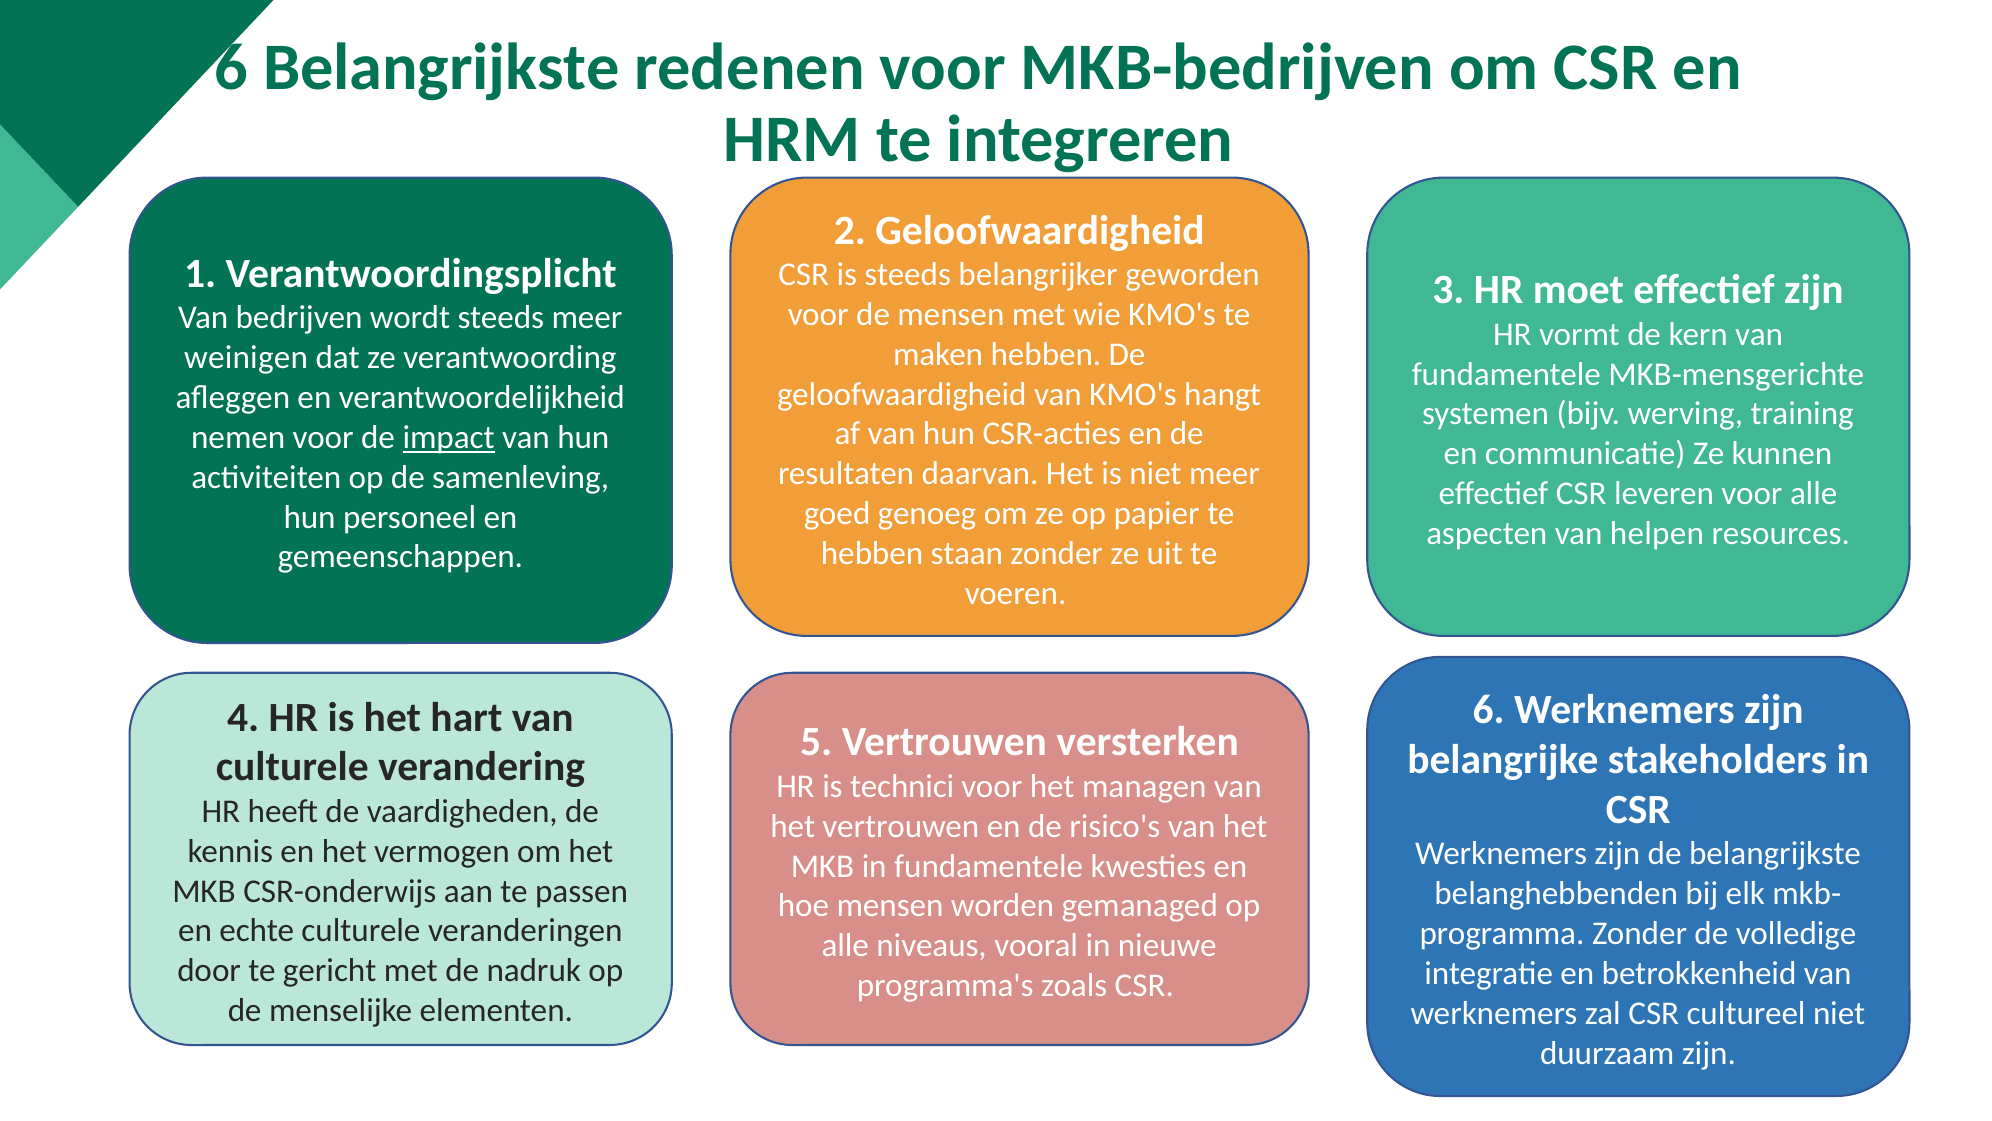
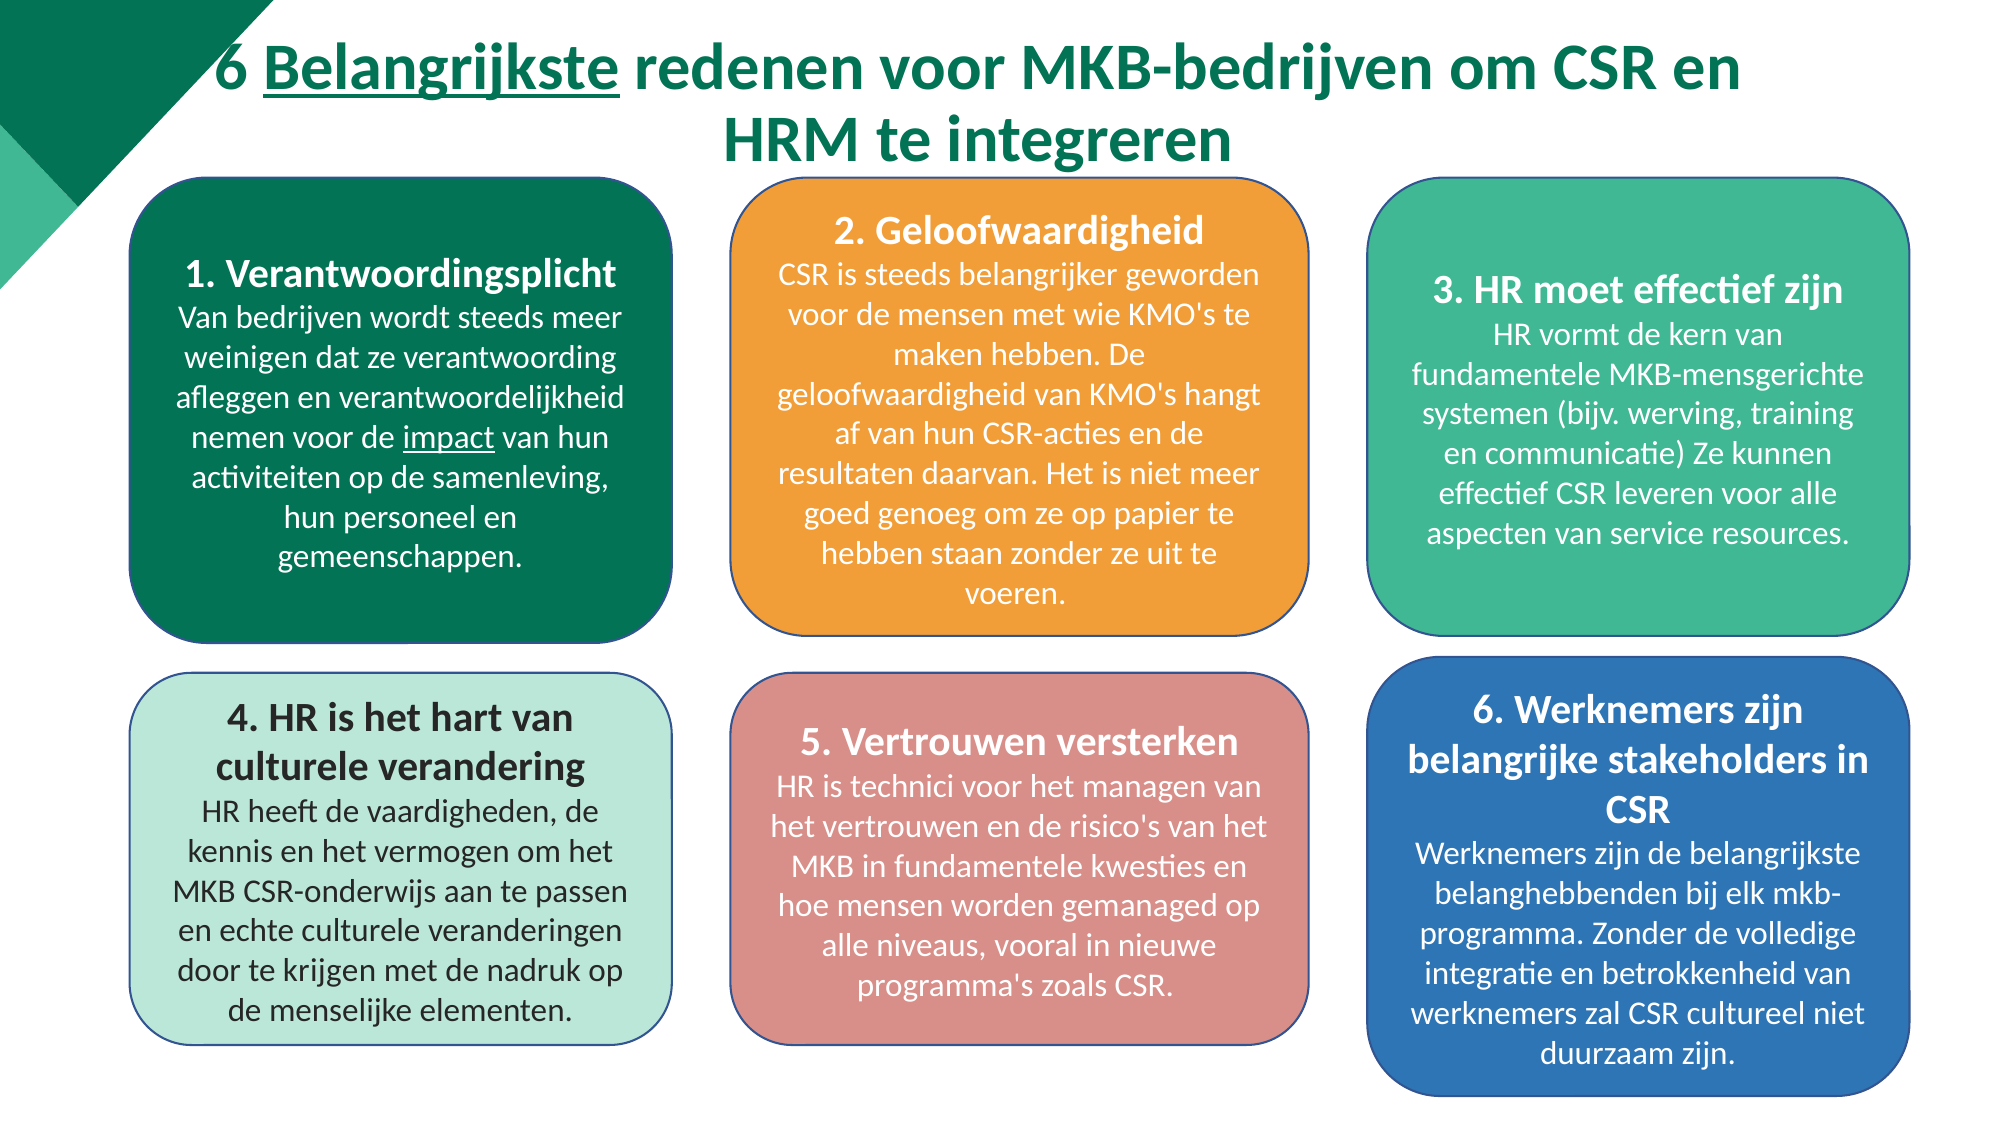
Belangrijkste underline: none -> present (441, 67)
helpen: helpen -> service (1657, 533)
gericht: gericht -> krijgen (330, 970)
